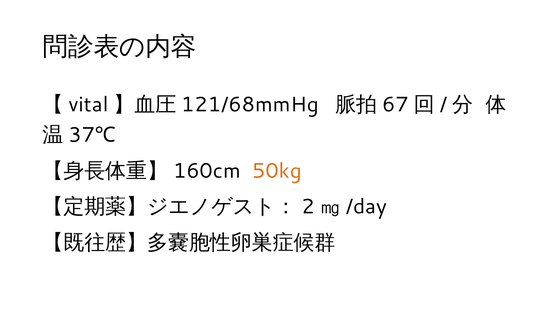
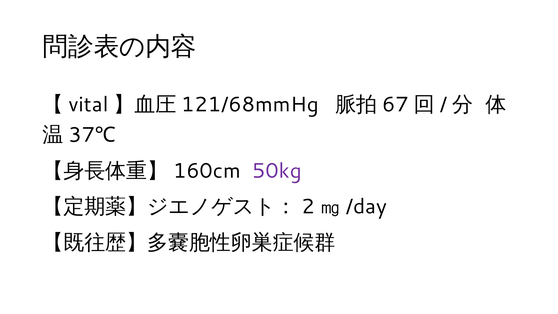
50kg colour: orange -> purple (277, 171)
